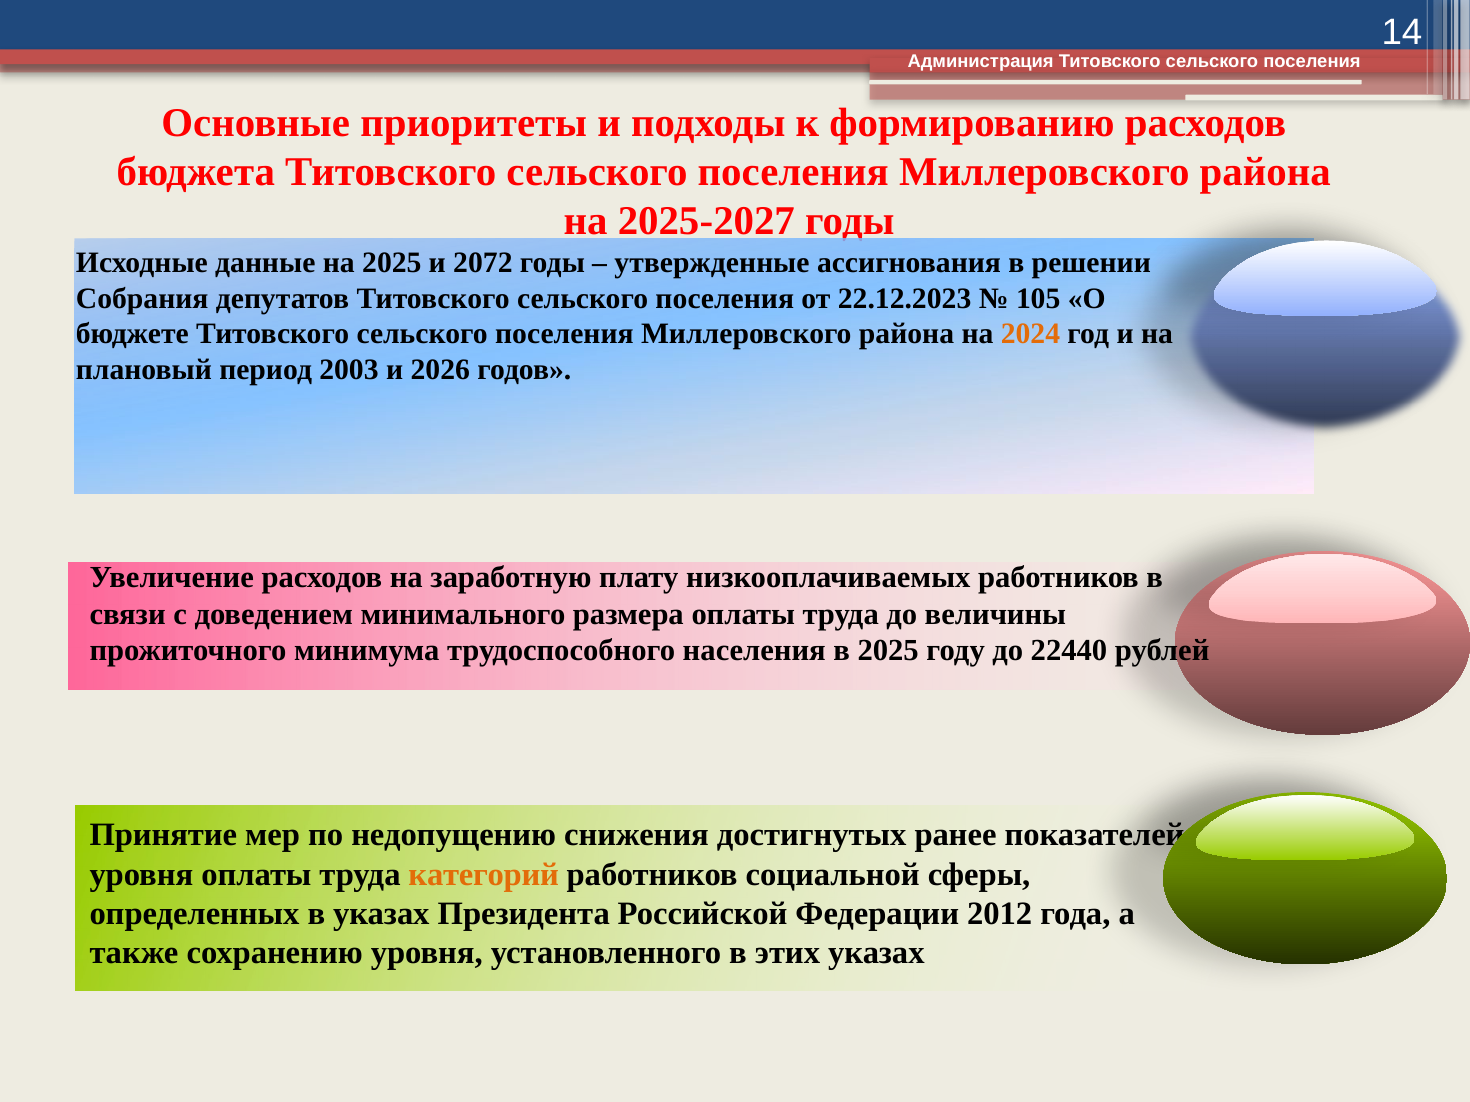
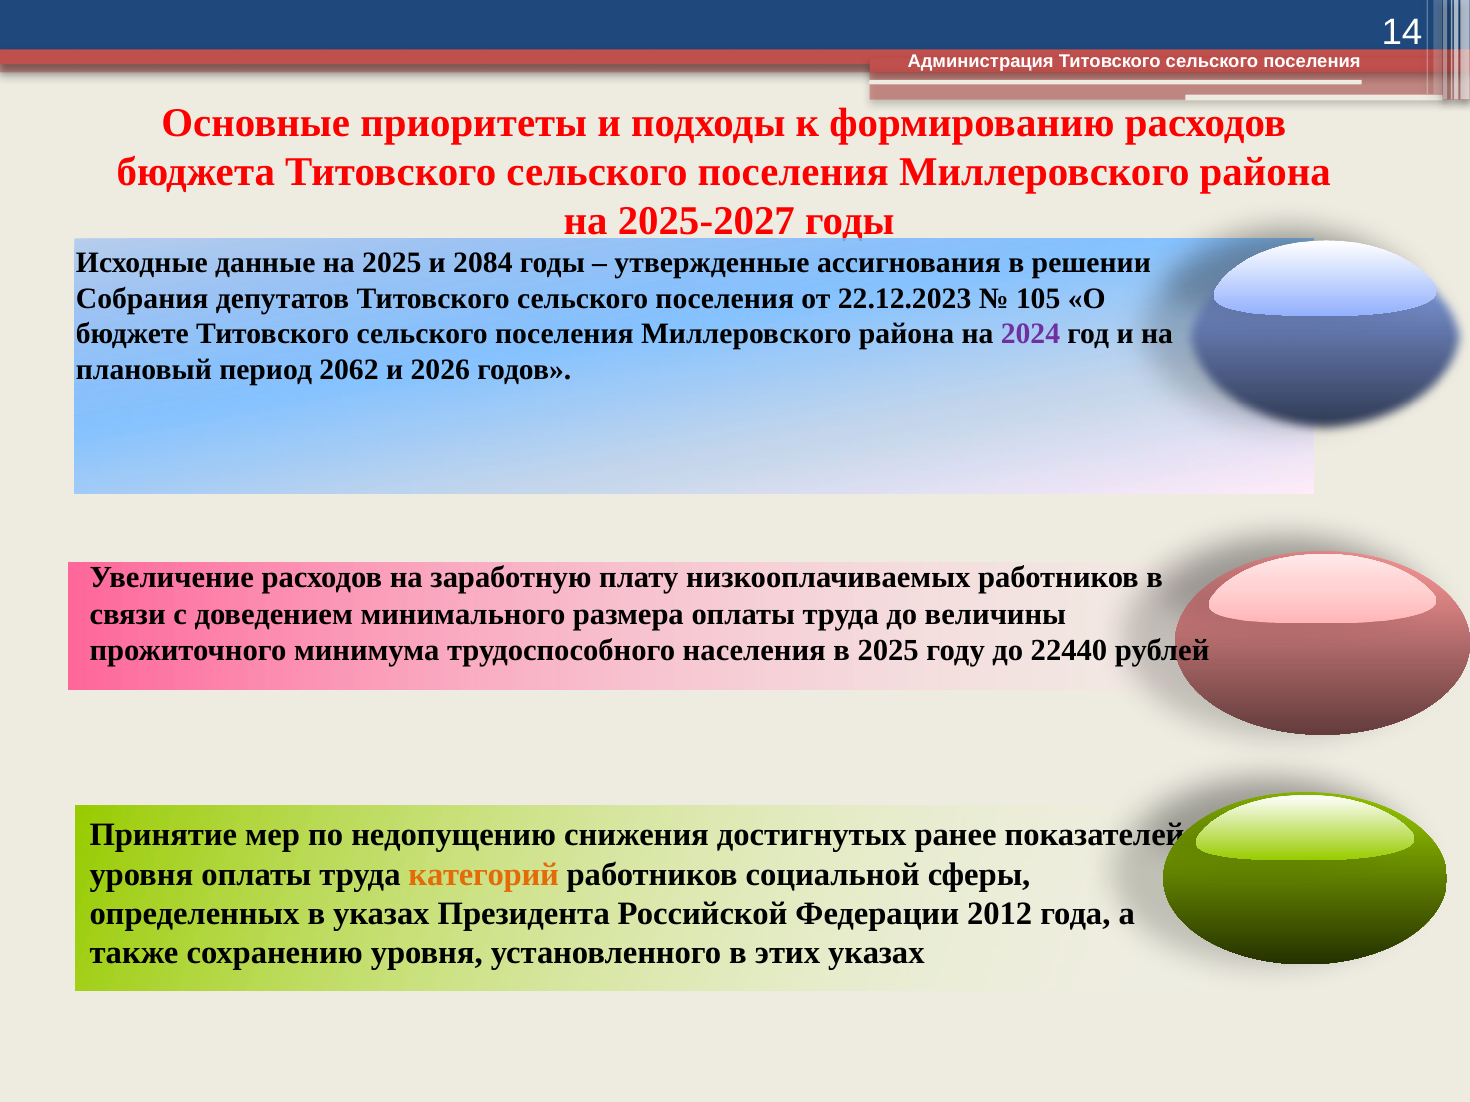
2072: 2072 -> 2084 (483, 263)
2024 colour: orange -> purple (1030, 334)
2003: 2003 -> 2062 (349, 369)
